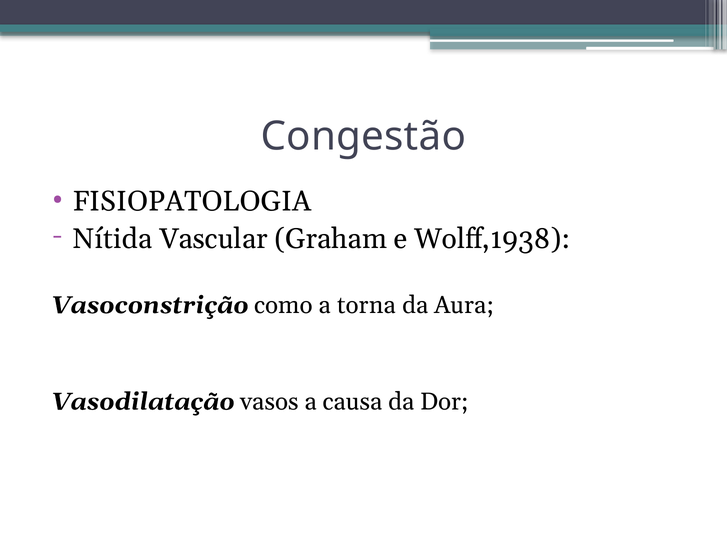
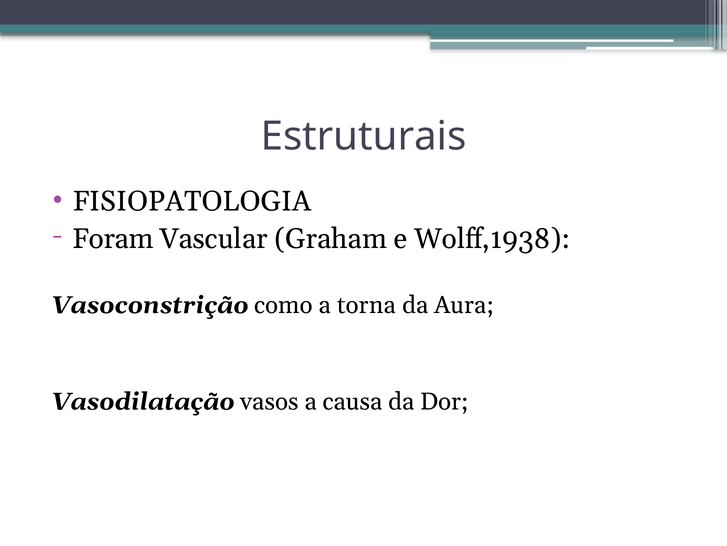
Congestão: Congestão -> Estruturais (364, 136)
Nítida: Nítida -> Foram (113, 238)
